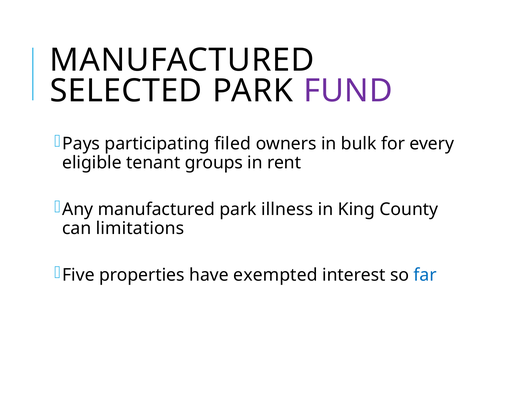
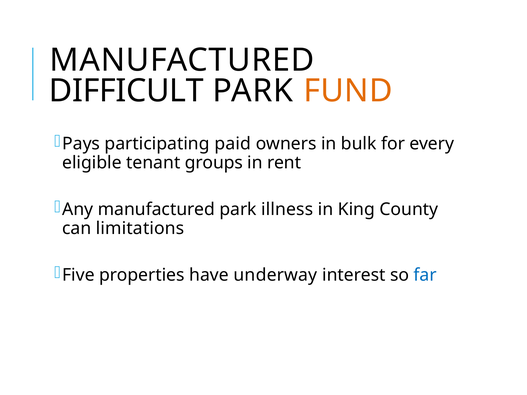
SELECTED: SELECTED -> DIFFICULT (126, 91)
FUND colour: purple -> orange (348, 91)
filed: filed -> paid (233, 144)
exempted: exempted -> underway (275, 275)
